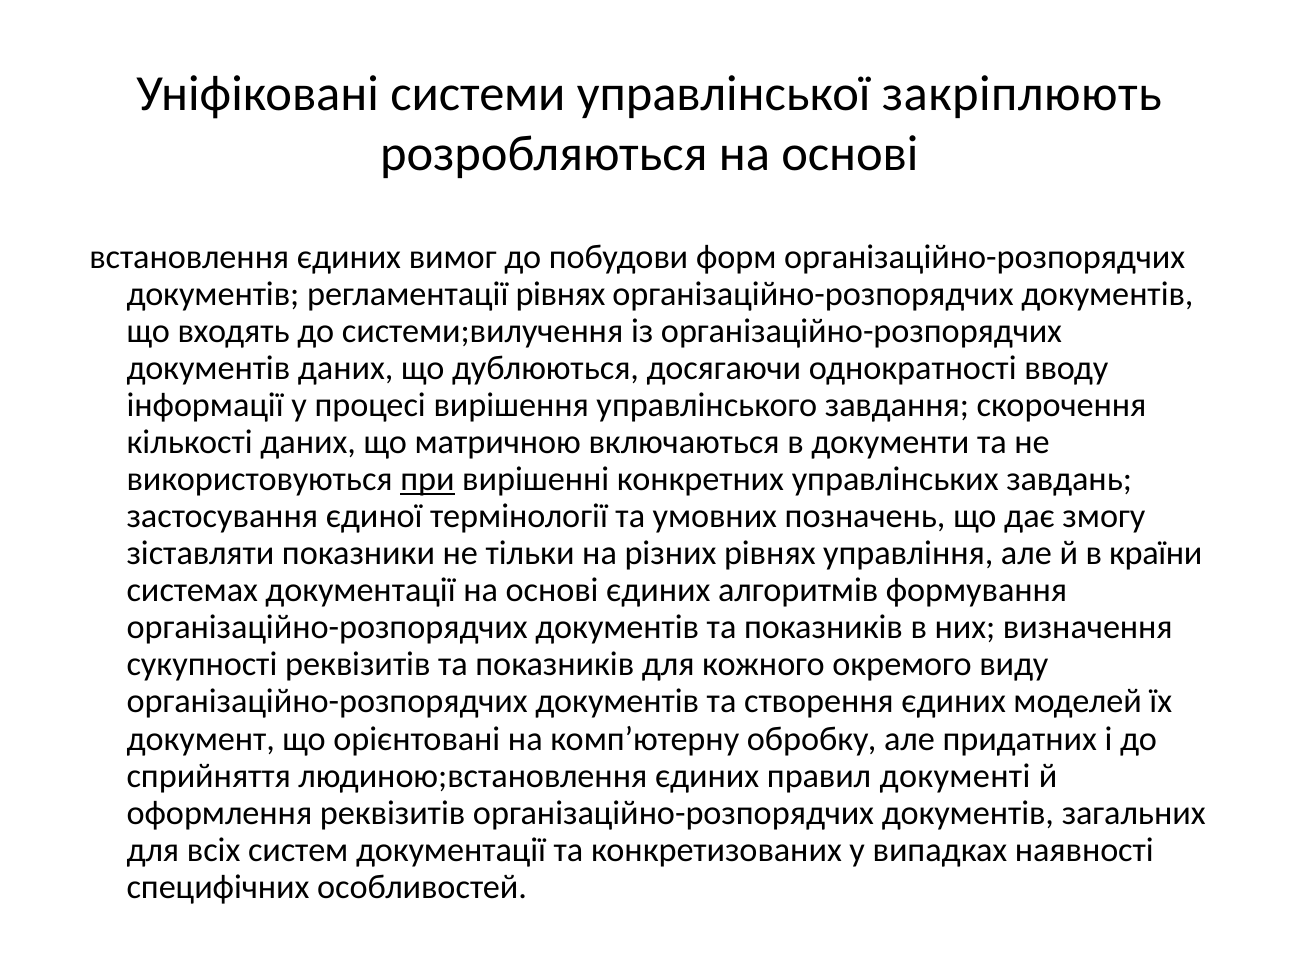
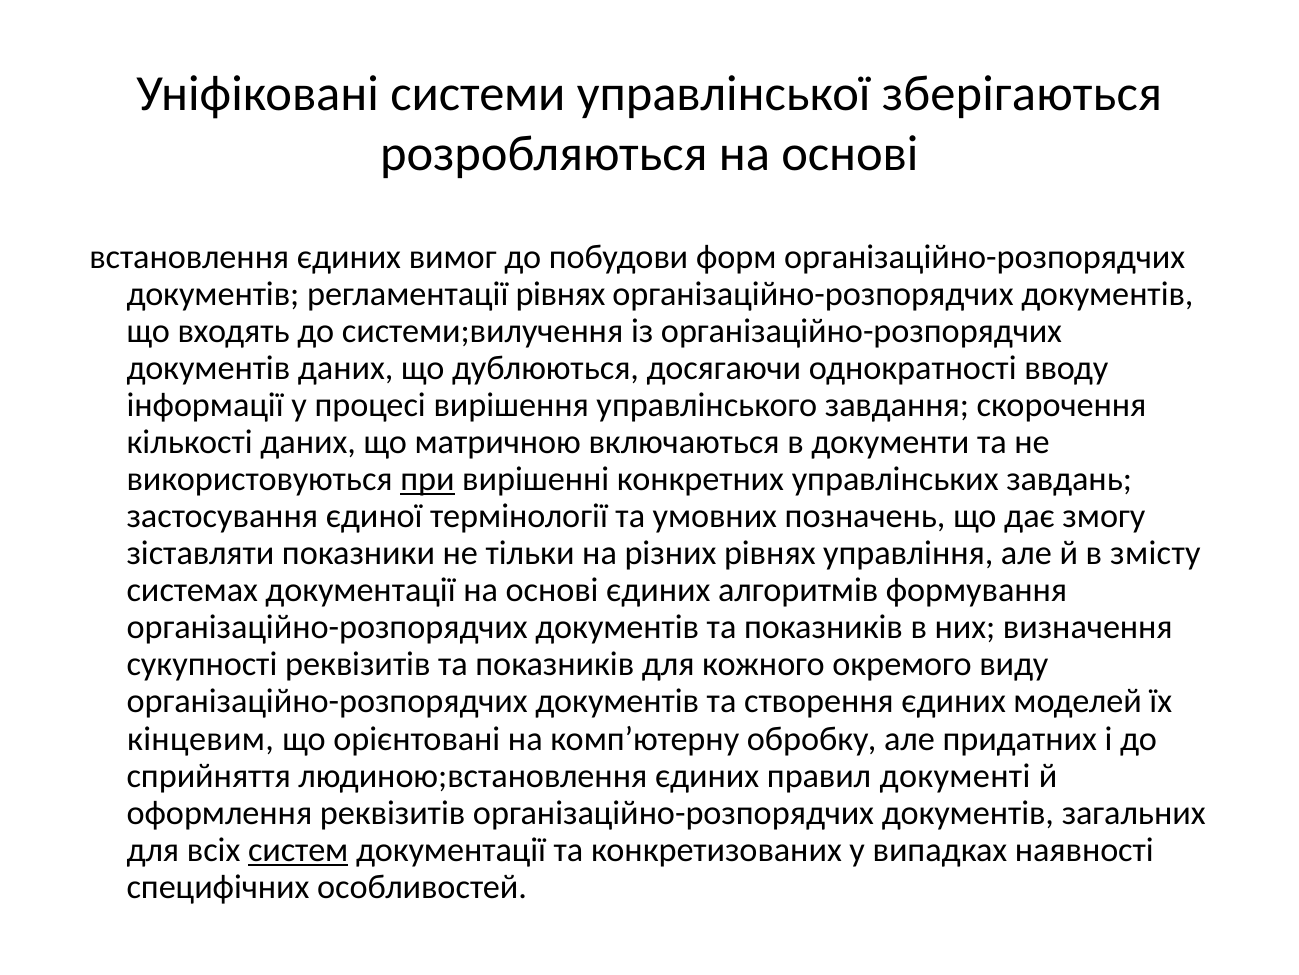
закріплюють: закріплюють -> зберігаються (1022, 93)
країни: країни -> змісту (1155, 553)
документ: документ -> кінцевим (201, 738)
систем underline: none -> present (298, 849)
